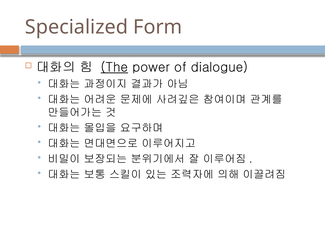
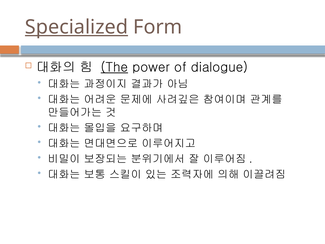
Specialized underline: none -> present (77, 27)
